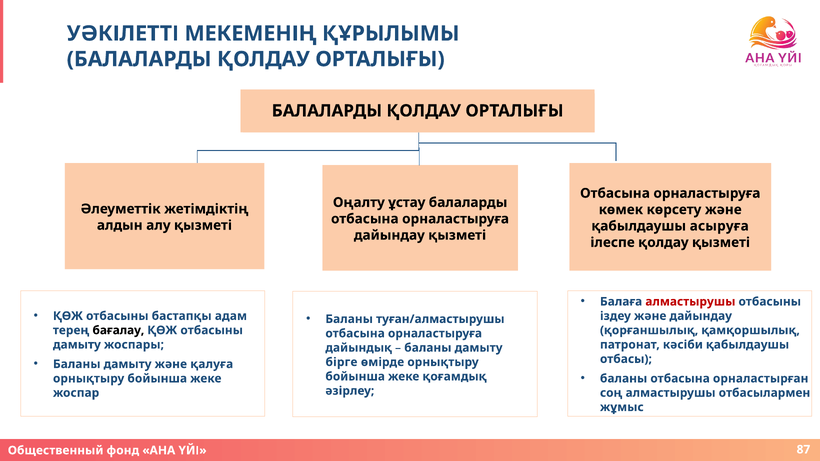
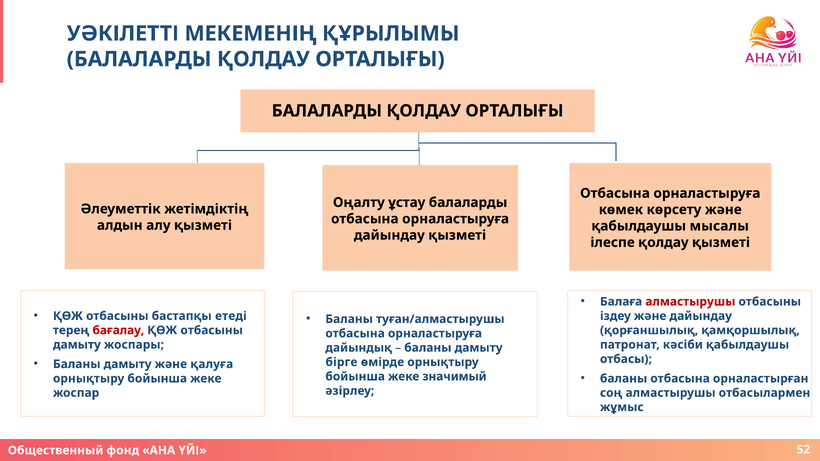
асыруға: асыруға -> мысалы (719, 226)
адам: адам -> етеді (231, 316)
бағалау colour: black -> red (118, 330)
қоғамдық: қоғамдық -> значимый (455, 377)
87: 87 -> 52 (803, 450)
